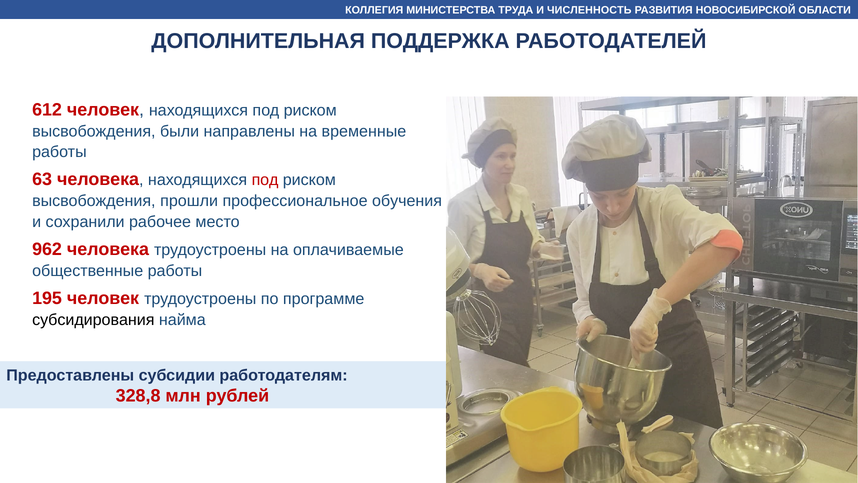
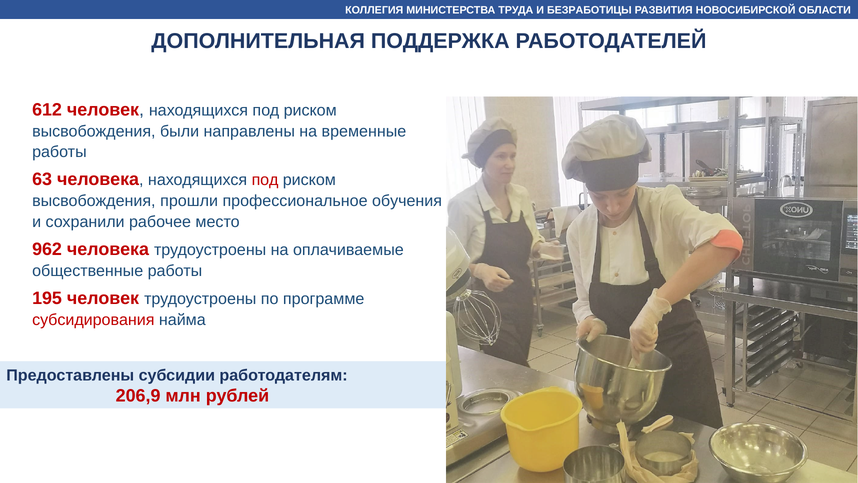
ЧИСЛЕННОСТЬ: ЧИСЛЕННОСТЬ -> БЕЗРАБОТИЦЫ (589, 10)
субсидирования colour: black -> red (93, 320)
328,8: 328,8 -> 206,9 (138, 395)
